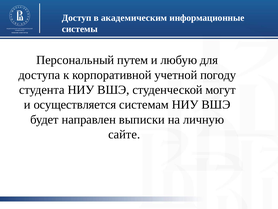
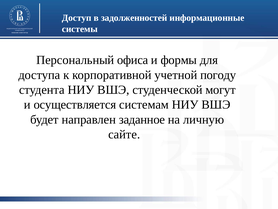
академическим: академическим -> задолженностей (134, 18)
путем: путем -> офиса (133, 60)
любую: любую -> формы (179, 60)
выписки: выписки -> заданное (142, 119)
